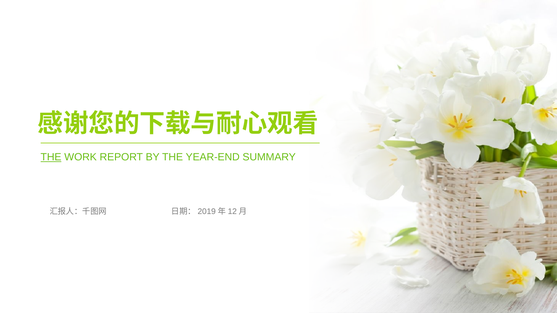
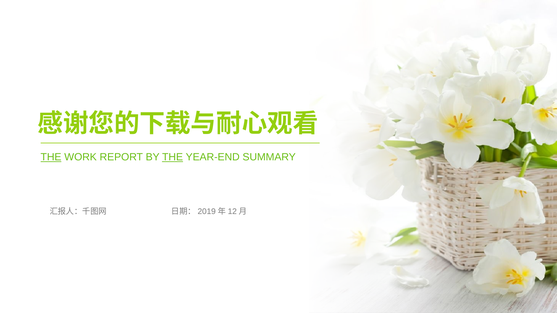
THE underline: none -> present (173, 157)
